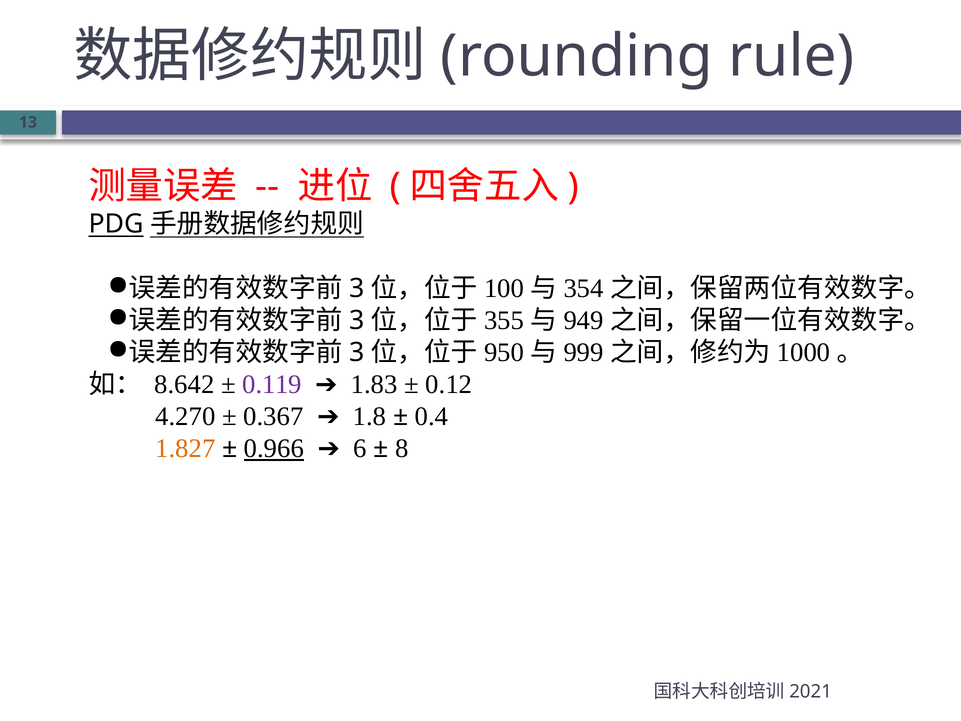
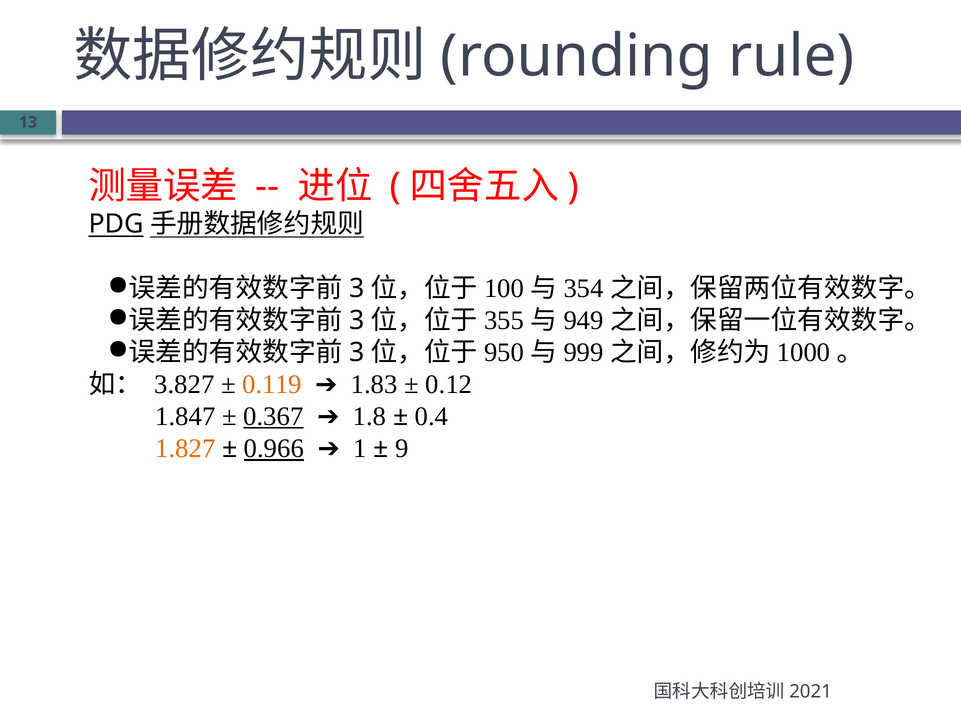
8.642: 8.642 -> 3.827 (184, 384)
0.119 colour: purple -> orange (272, 384)
4.270: 4.270 -> 1.847 (185, 416)
0.367 underline: none -> present (273, 416)
6: 6 -> 1 (360, 448)
8: 8 -> 9 (402, 448)
